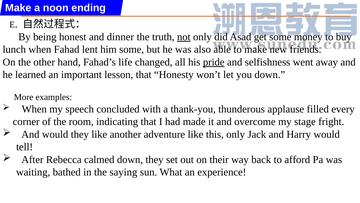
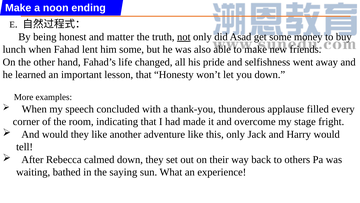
dinner: dinner -> matter (120, 37)
pride underline: present -> none (214, 62)
afford: afford -> others (297, 159)
